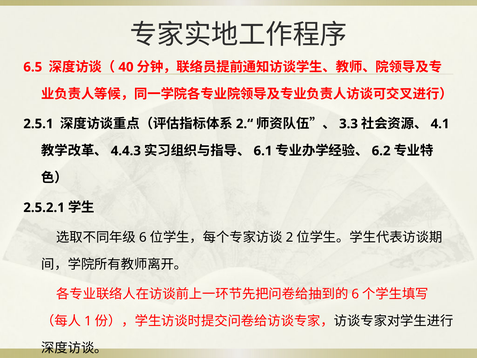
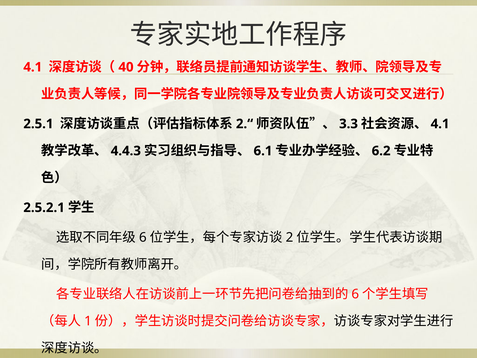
6.5: 6.5 -> 4.1 (33, 67)
